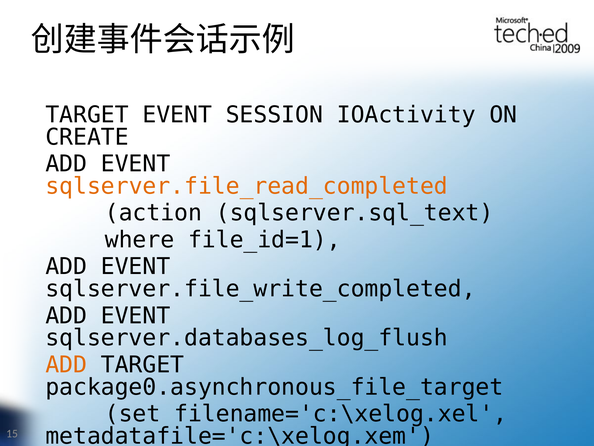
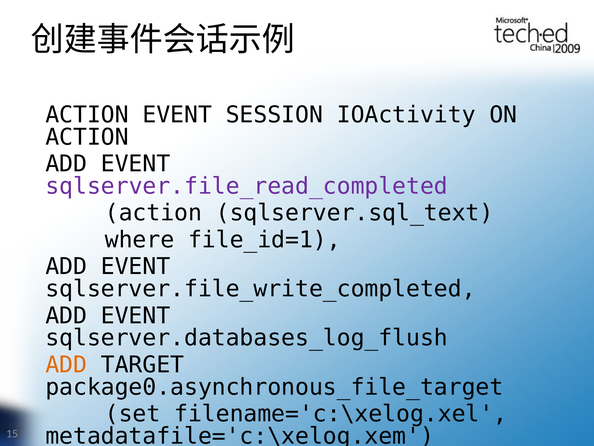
TARGET: TARGET -> ACTION (87, 115)
CREATE: CREATE -> ACTION (87, 137)
sqlserver.file_read_completed colour: orange -> purple (247, 186)
